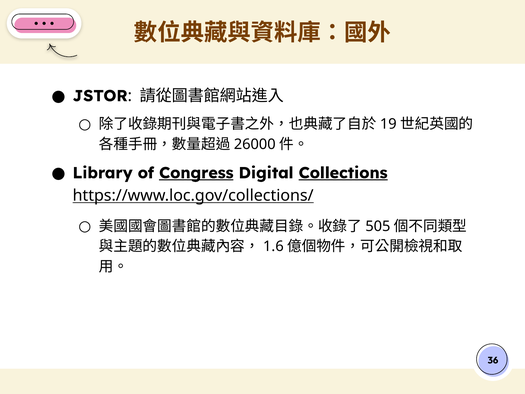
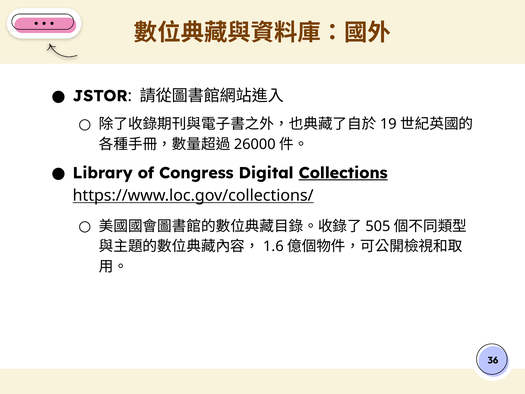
Congress underline: present -> none (196, 173)
